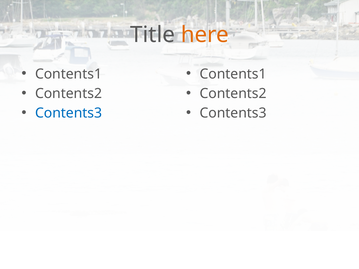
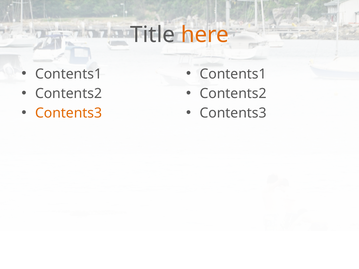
Contents3 colour: blue -> orange (69, 113)
